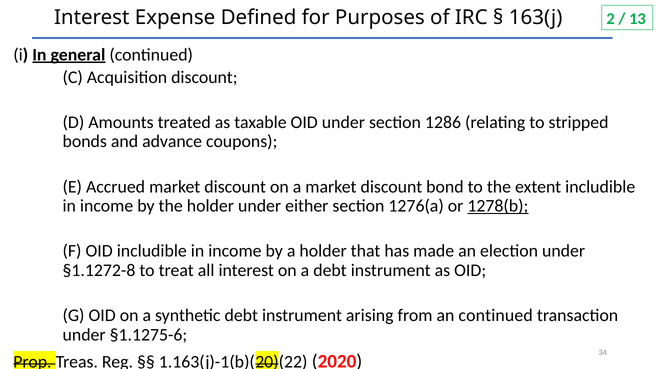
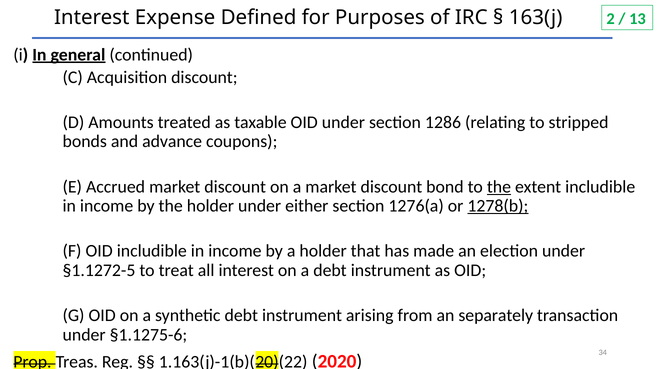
the underline: none -> present (499, 187)
§1.1272-8: §1.1272-8 -> §1.1272-5 (99, 271)
an continued: continued -> separately (496, 316)
